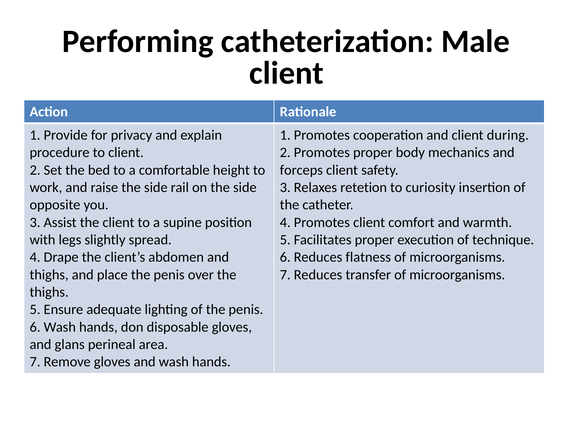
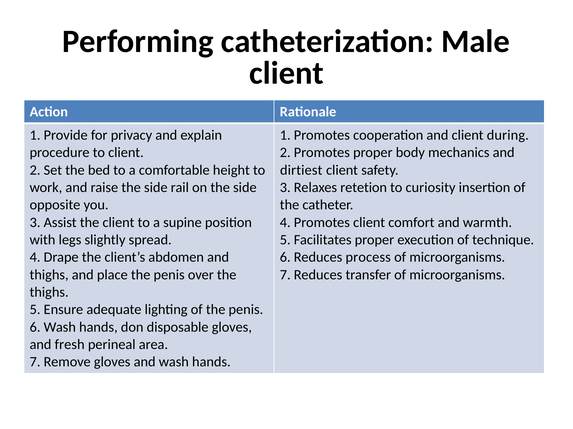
forceps: forceps -> dirtiest (301, 170)
flatness: flatness -> process (368, 258)
glans: glans -> fresh (70, 345)
